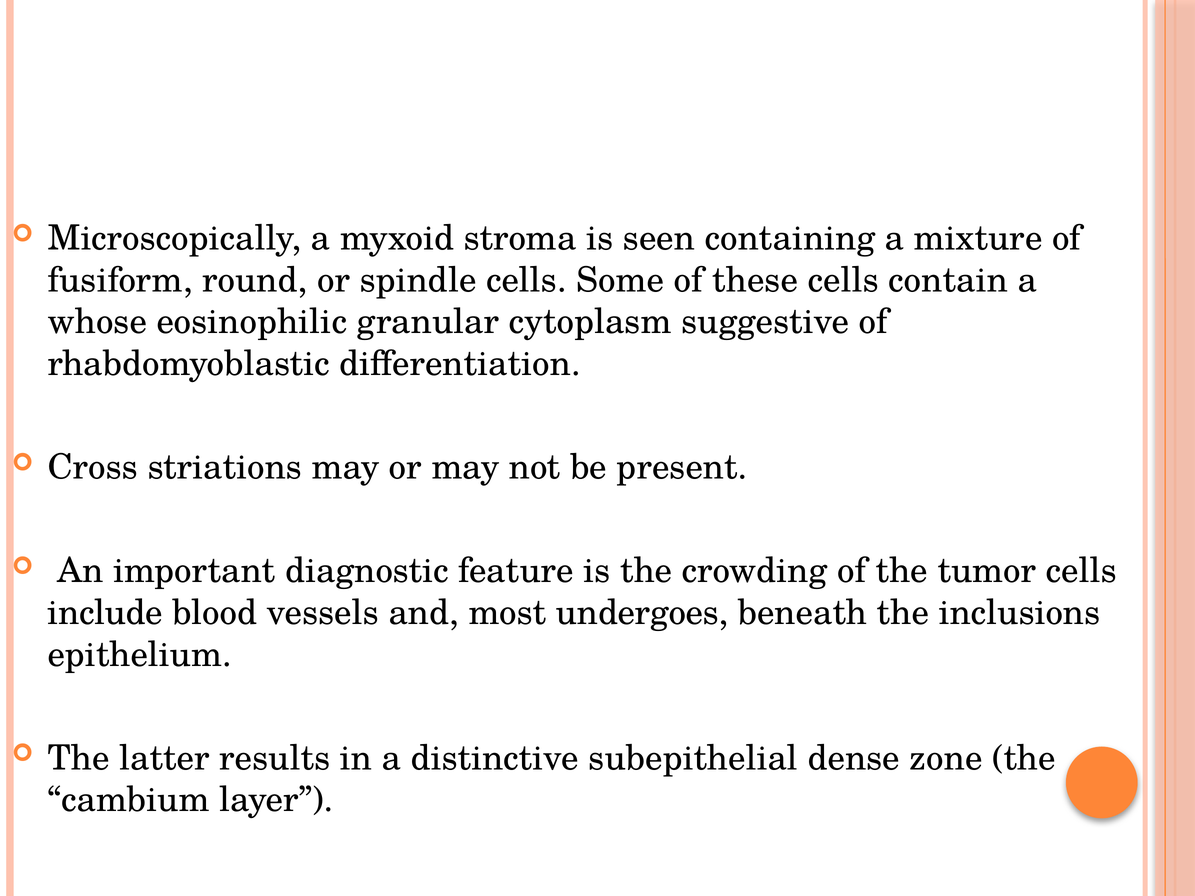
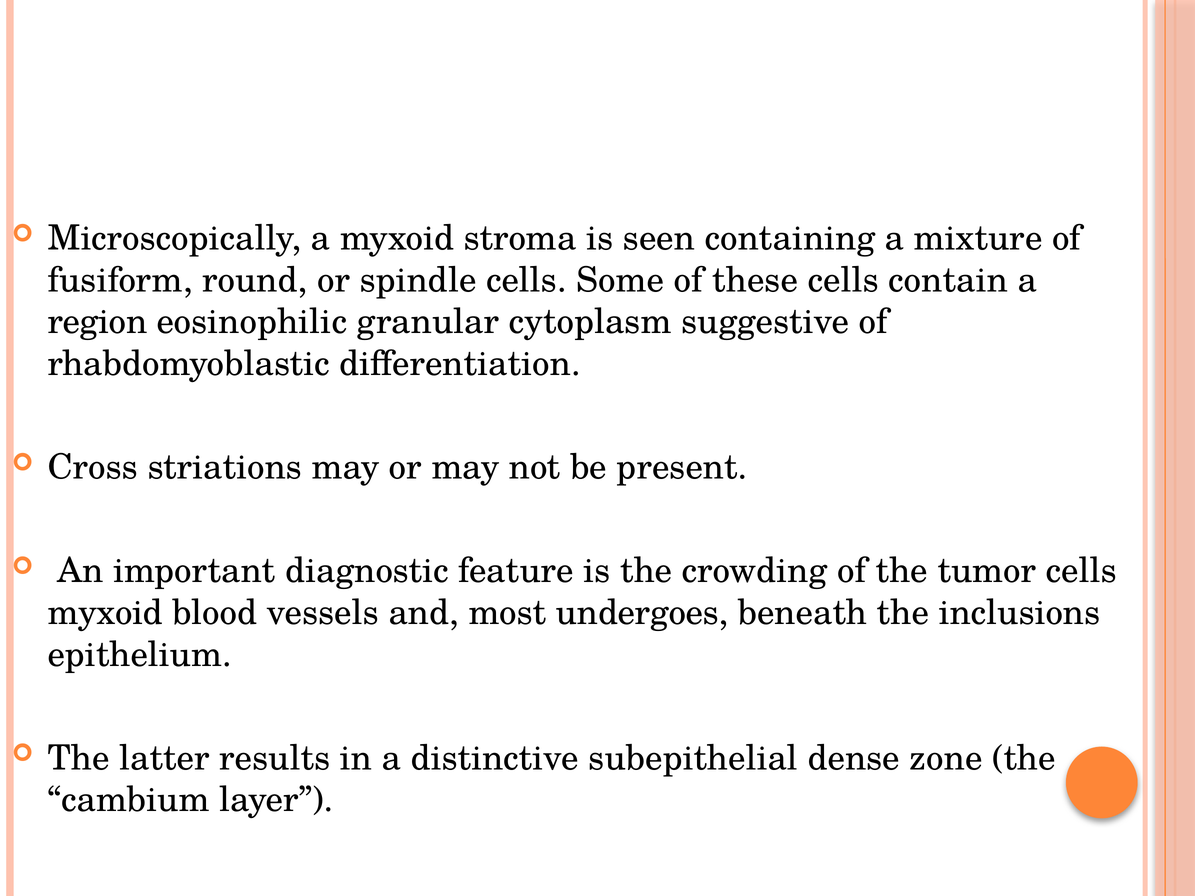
whose: whose -> region (97, 322)
include: include -> myxoid (105, 613)
